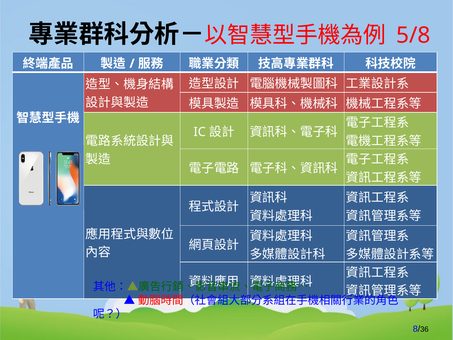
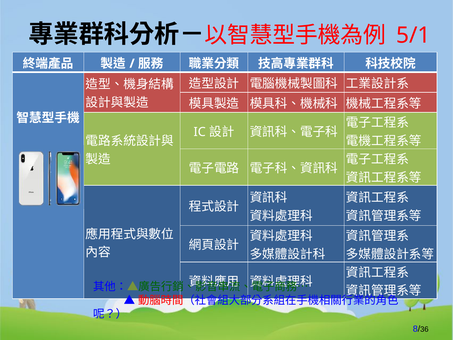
5/8: 5/8 -> 5/1 (413, 35)
